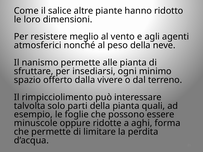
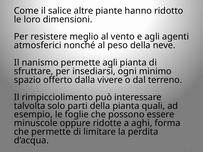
permette alle: alle -> agli (110, 63)
